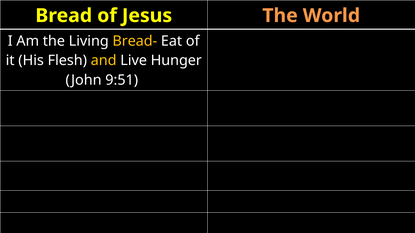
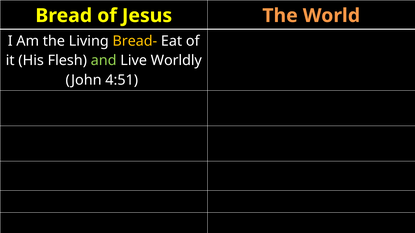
and colour: yellow -> light green (104, 61)
Hunger: Hunger -> Worldly (176, 61)
9:51: 9:51 -> 4:51 (122, 80)
